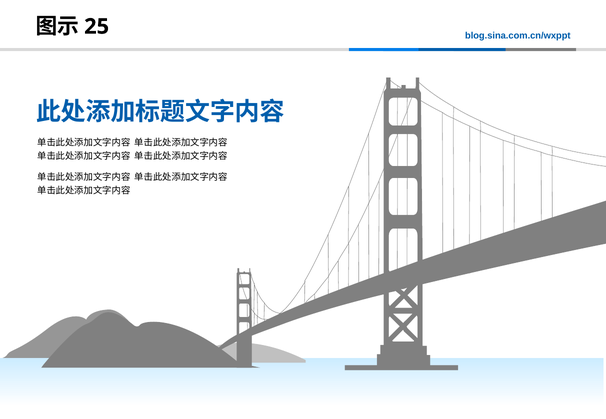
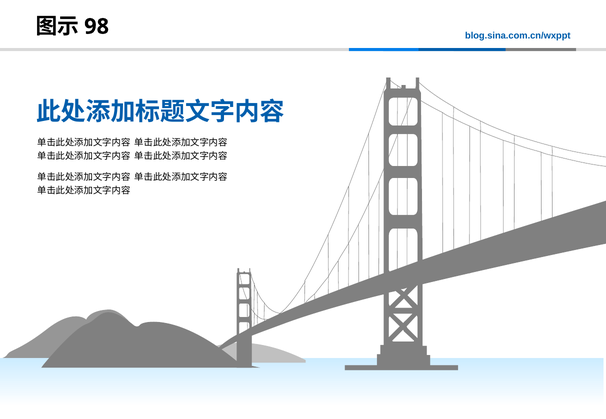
25: 25 -> 98 (97, 27)
